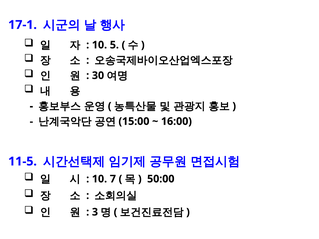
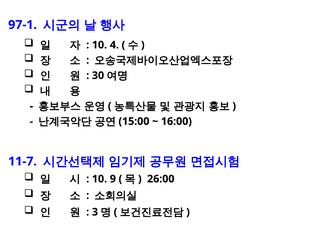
17-1: 17-1 -> 97-1 (23, 25)
5: 5 -> 4 (114, 45)
11-5: 11-5 -> 11-7 (23, 162)
7: 7 -> 9 (113, 179)
50:00: 50:00 -> 26:00 (161, 179)
